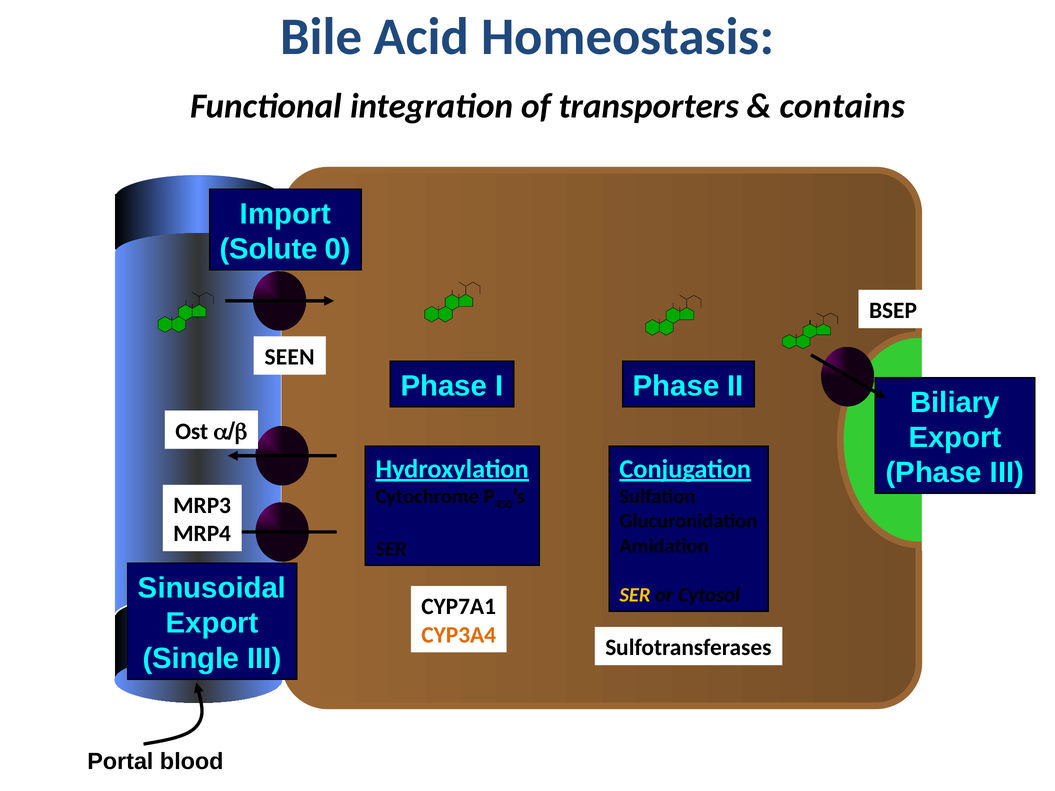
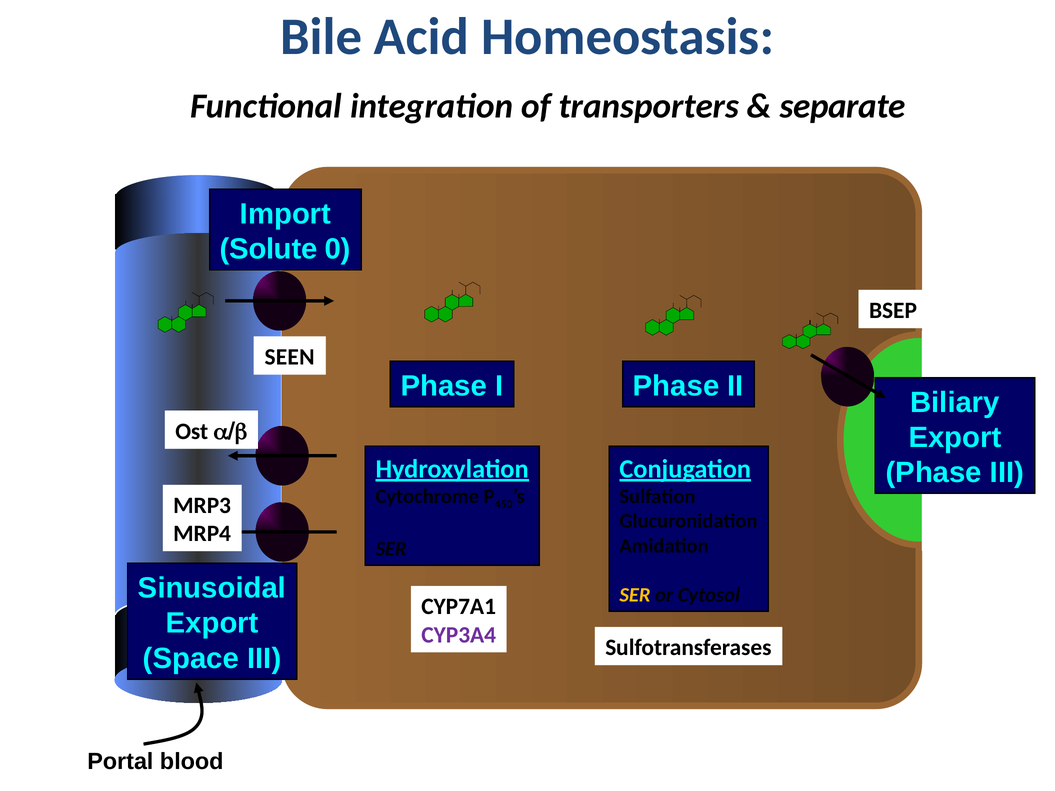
contains: contains -> separate (843, 106)
CYP3A4 colour: orange -> purple (459, 635)
Single: Single -> Space (191, 659)
